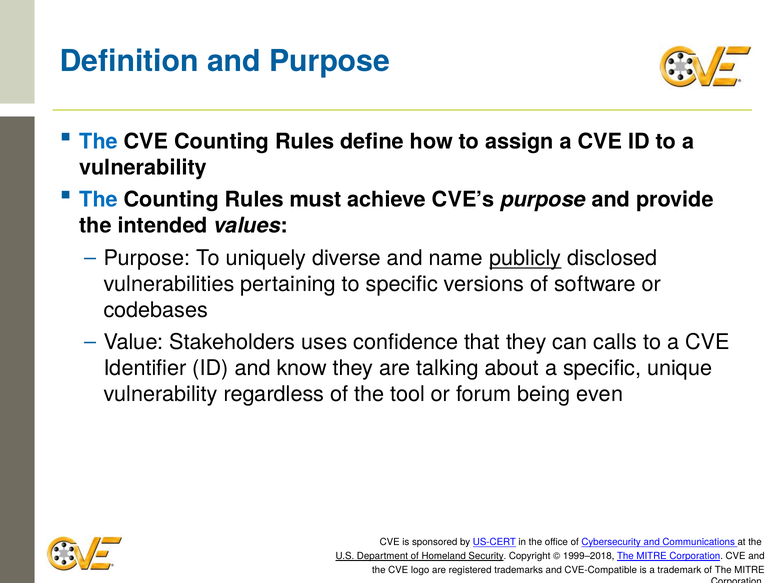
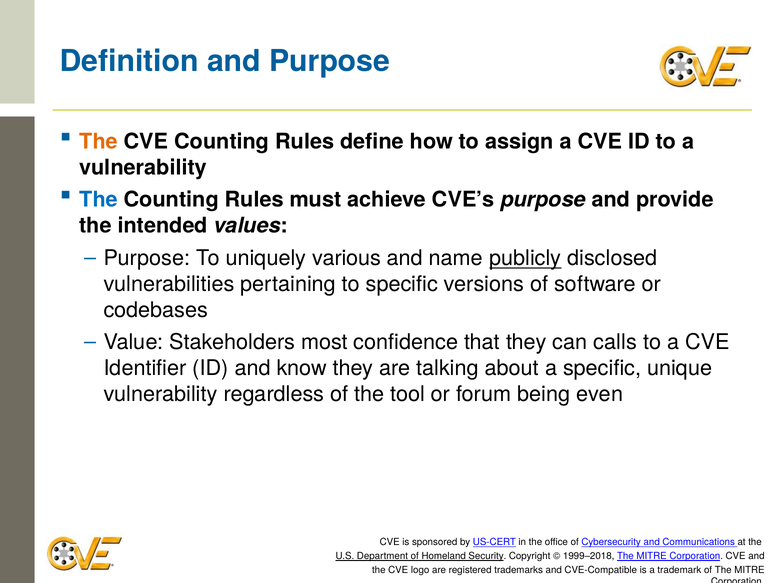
The colour: blue -> orange (99, 142)
diverse: diverse -> various (347, 258)
uses: uses -> most (324, 343)
